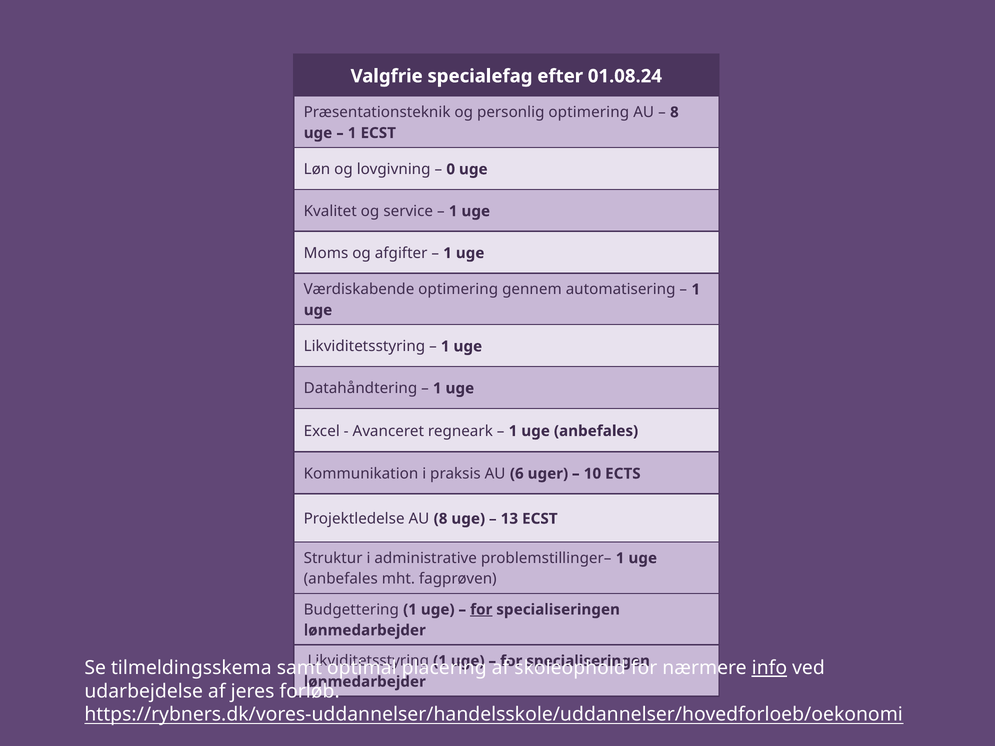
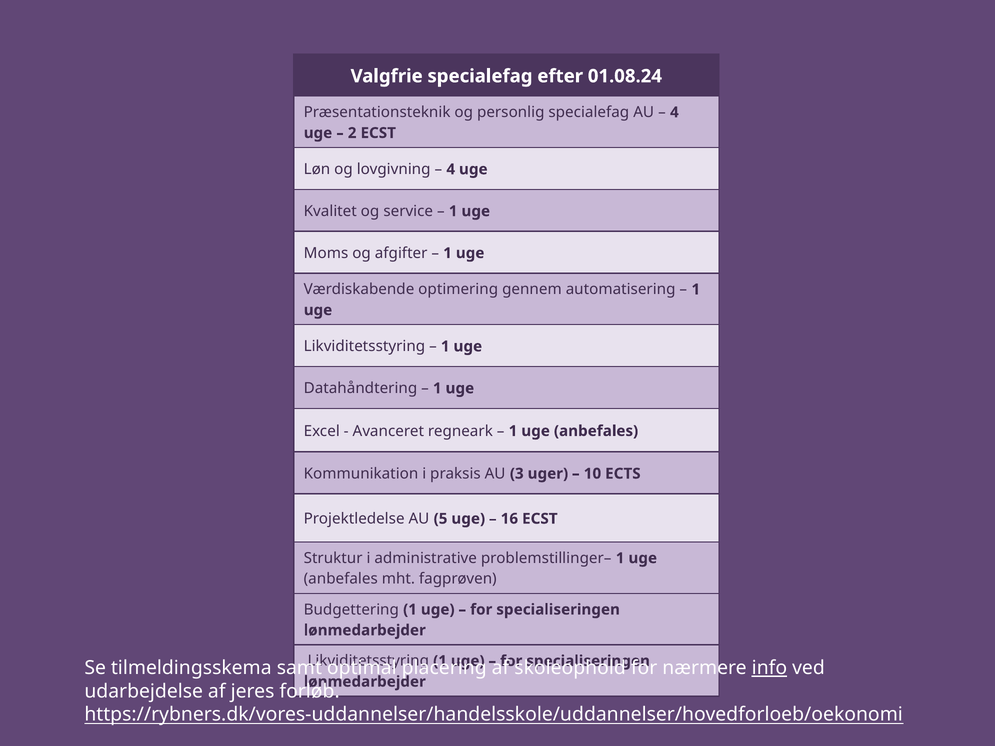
personlig optimering: optimering -> specialefag (589, 112)
8: 8 -> 4 (674, 112)
1: 1 -> 2 (352, 133)
0: 0 -> 4 (451, 169)
6: 6 -> 3 (517, 474)
AU 8: 8 -> 5 (441, 519)
13: 13 -> 16 (509, 519)
for underline: present -> none (481, 610)
